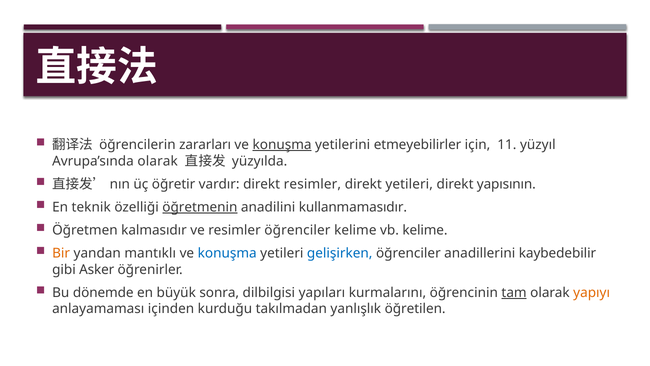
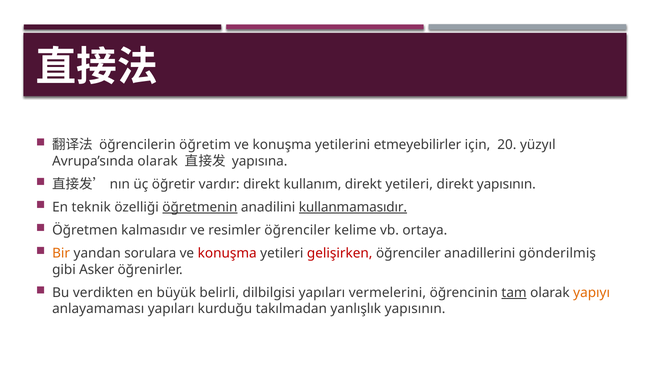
zararları: zararları -> öğretim (205, 145)
konuşma underline: present -> none (282, 145)
11: 11 -> 20 (507, 145)
yüzyılda: yüzyılda -> yapısına (260, 161)
direkt resimler: resimler -> kullanım (313, 184)
kullanmamasıdır underline: none -> present (353, 207)
vb kelime: kelime -> ortaya (425, 230)
mantıklı: mantıklı -> sorulara (150, 253)
konuşma colour: blue -> red (227, 253)
gelişirken colour: blue -> red (340, 253)
kaybedebilir: kaybedebilir -> gönderilmiş (557, 253)
dönemde: dönemde -> verdikten (103, 292)
sonra: sonra -> belirli (219, 292)
kurmalarını: kurmalarını -> vermelerini (387, 292)
anlayamaması içinden: içinden -> yapıları (171, 309)
yanlışlık öğretilen: öğretilen -> yapısının (415, 309)
